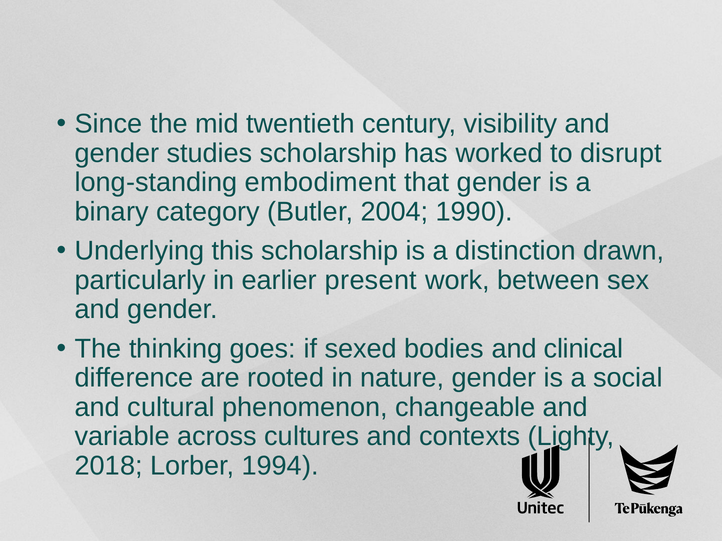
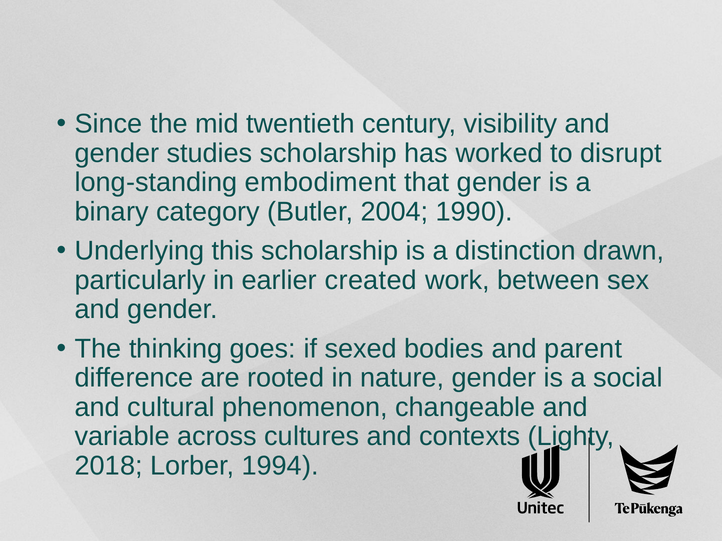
present: present -> created (371, 280)
clinical: clinical -> parent (583, 349)
